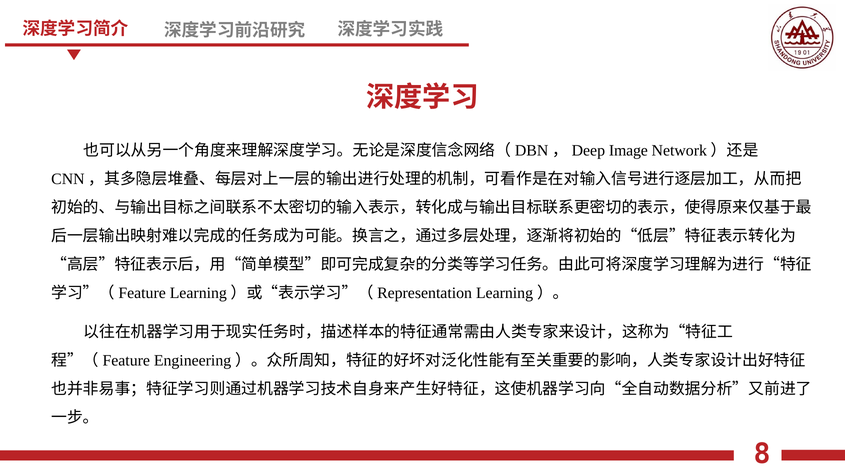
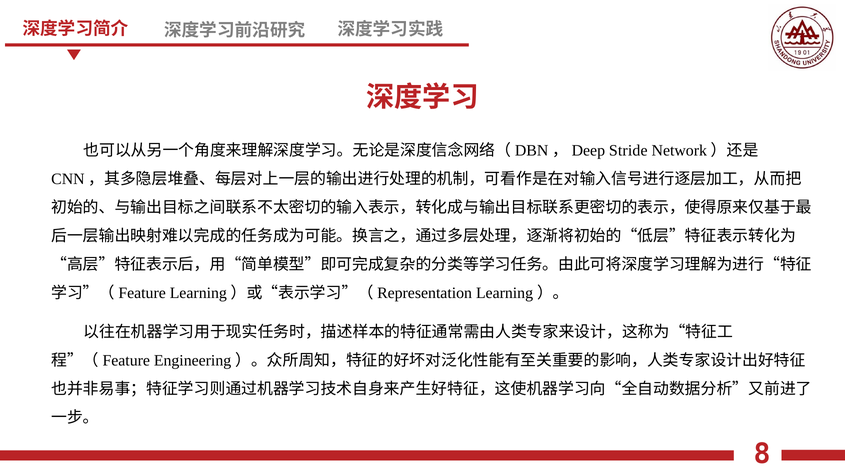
Image: Image -> Stride (628, 151)
